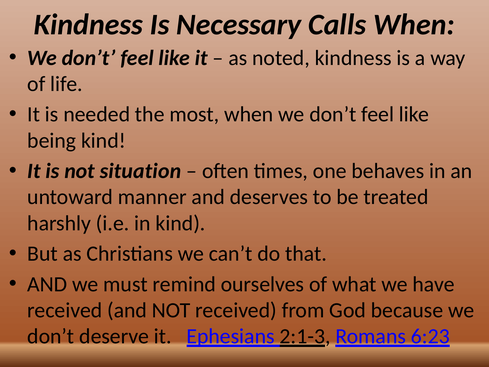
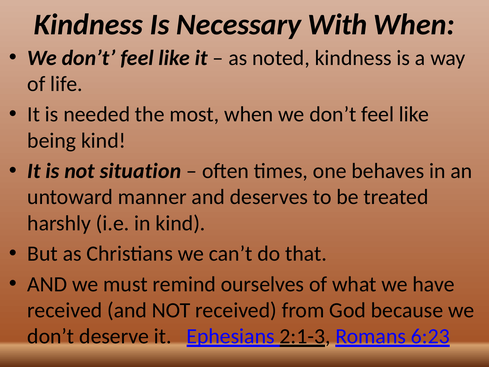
Calls: Calls -> With (337, 25)
